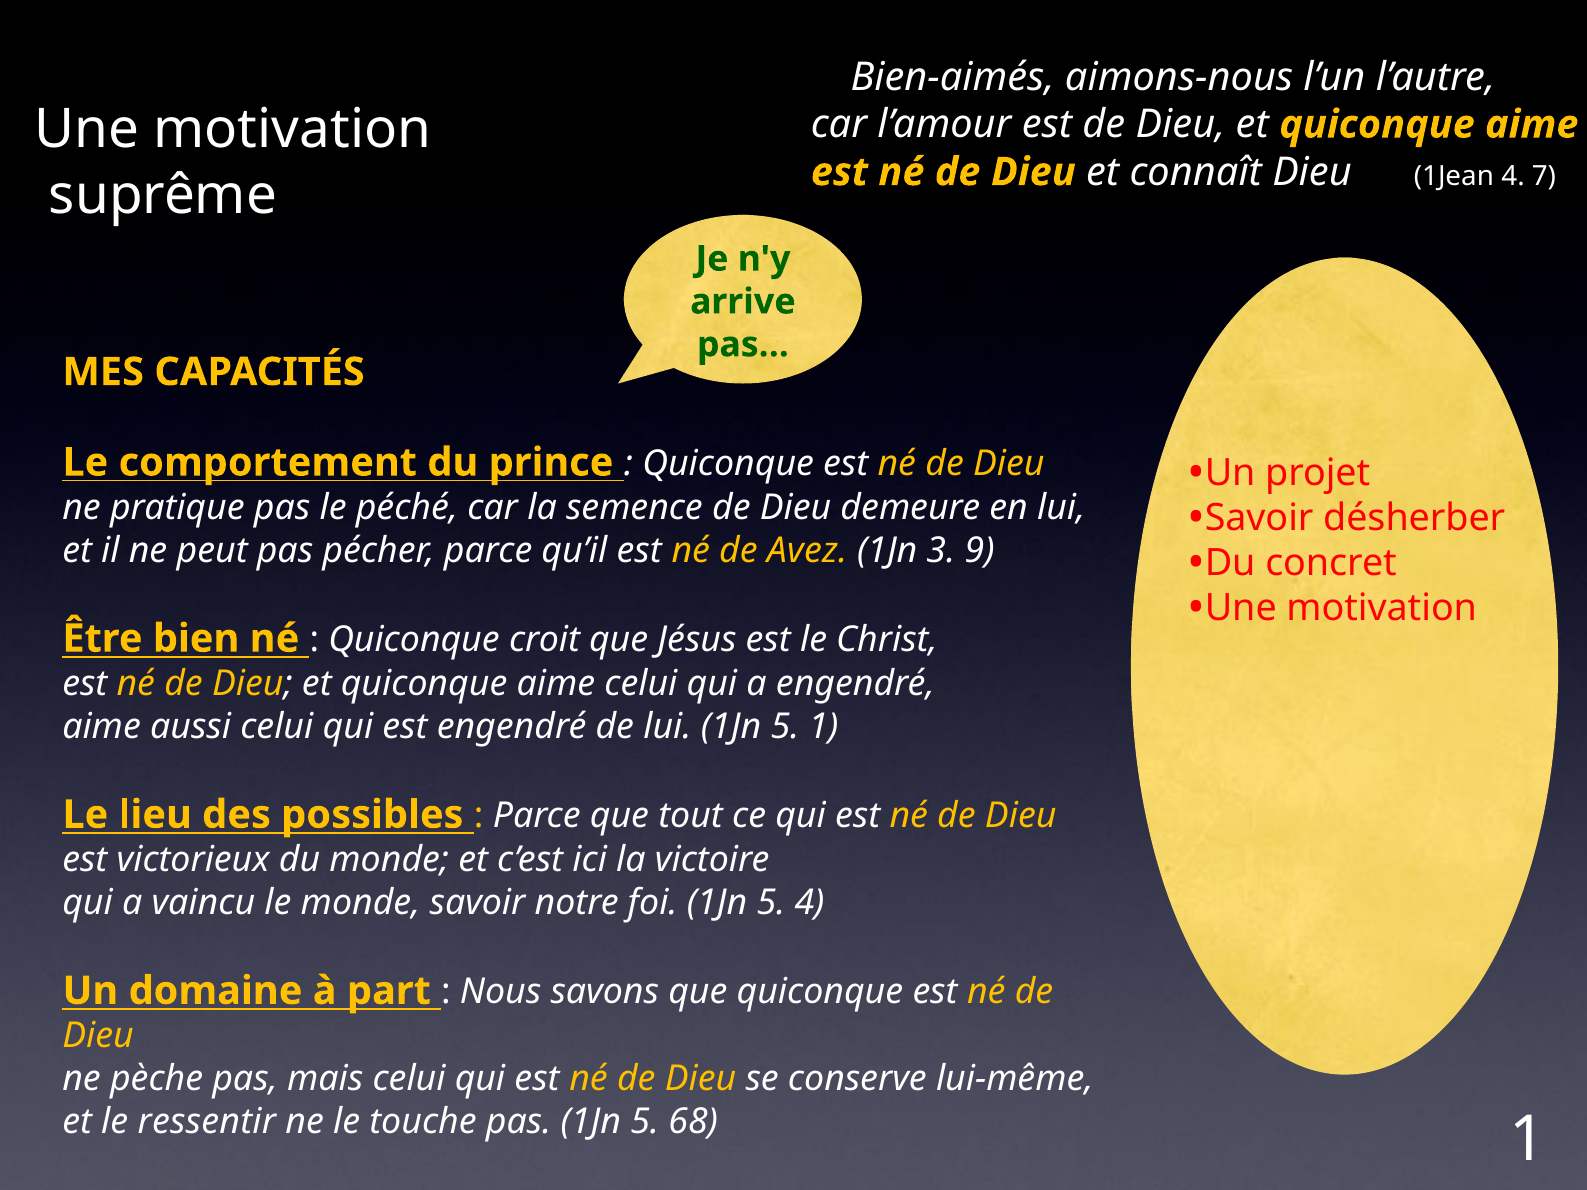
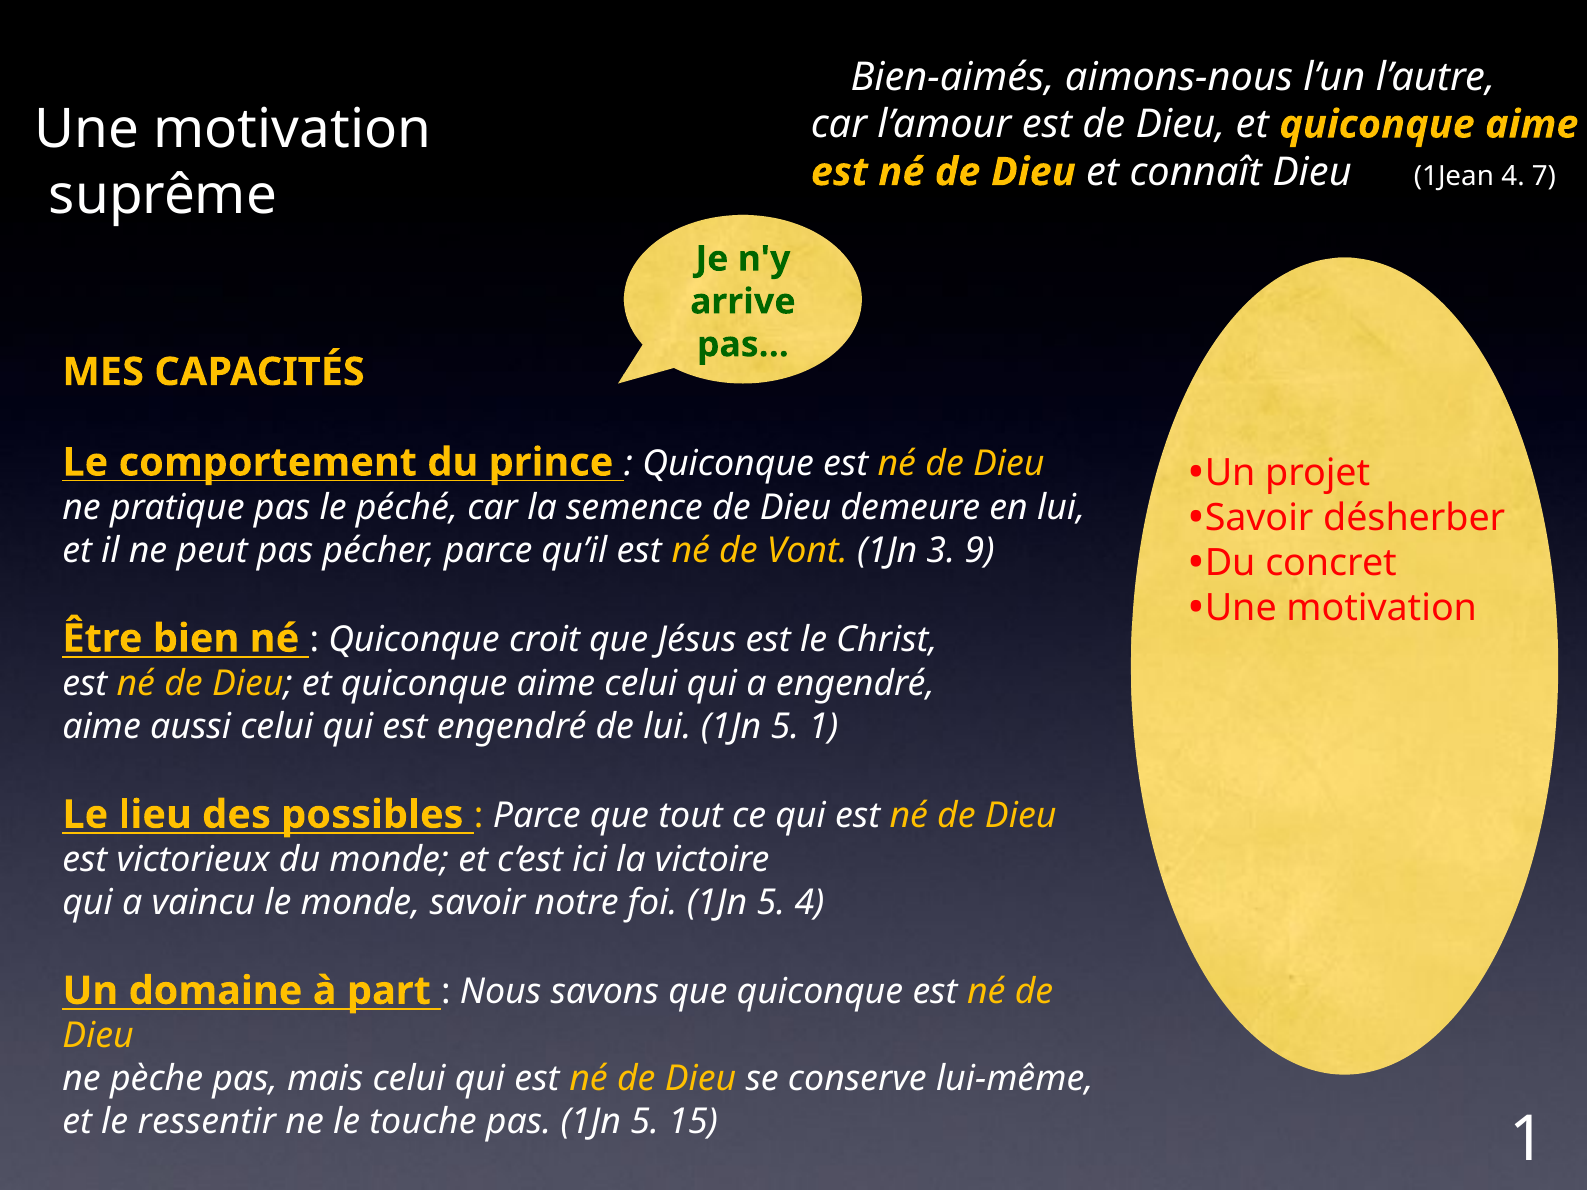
Avez: Avez -> Vont (807, 550)
68: 68 -> 15 (693, 1122)
